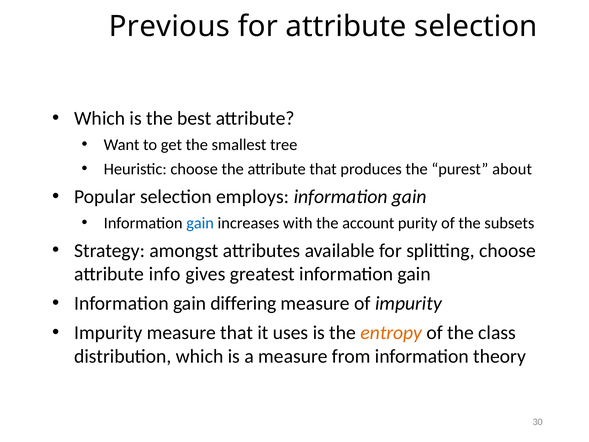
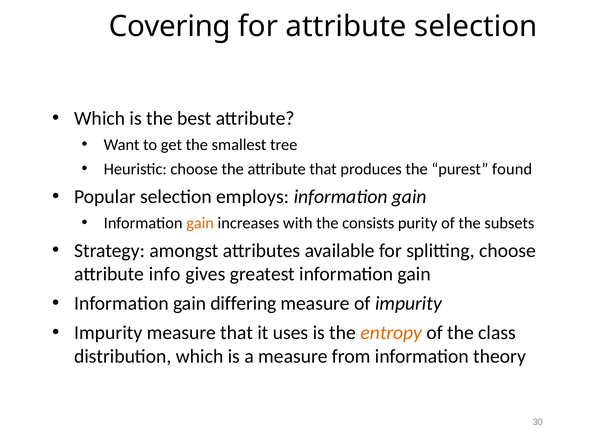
Previous: Previous -> Covering (170, 26)
about: about -> found (512, 169)
gain colour: blue -> orange (200, 223)
account: account -> consists (368, 223)
